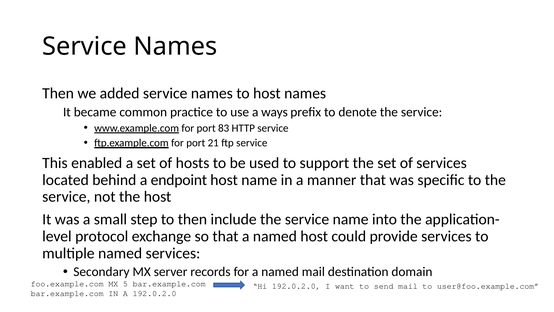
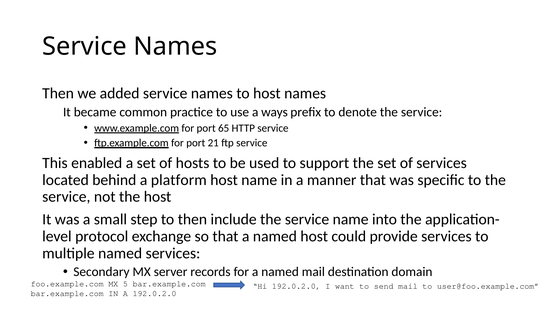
83: 83 -> 65 (224, 128)
endpoint: endpoint -> platform (179, 180)
